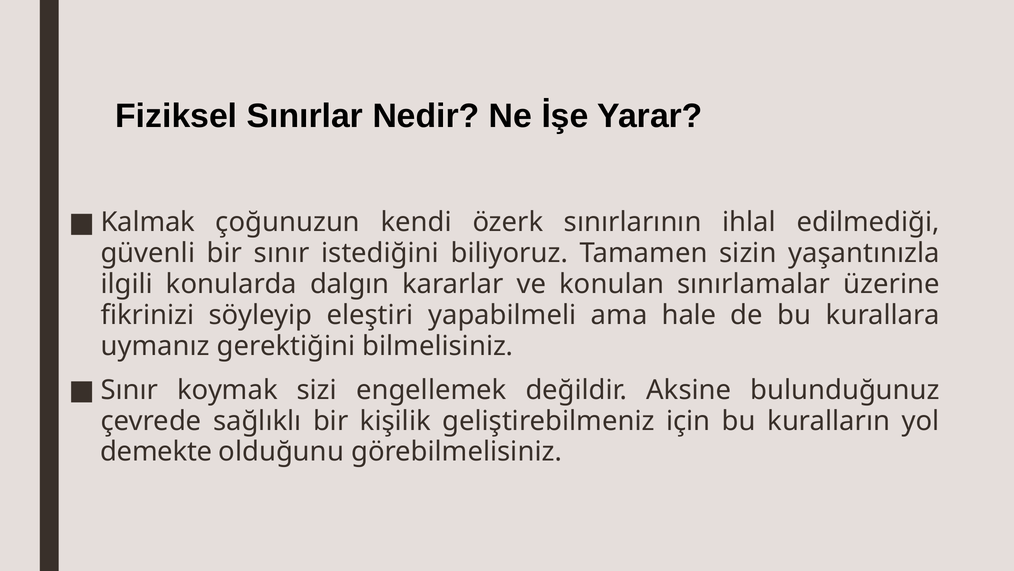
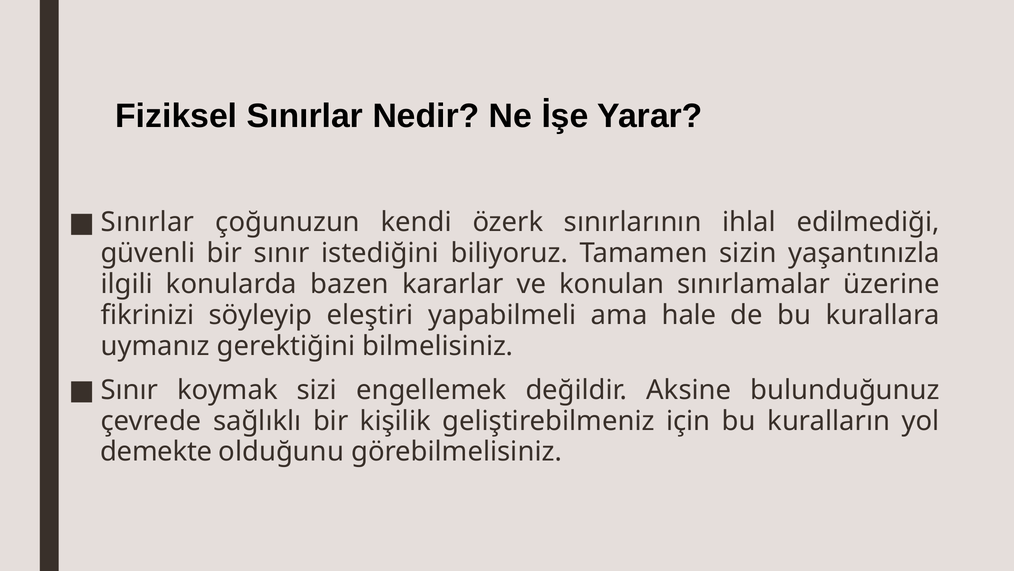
Kalmak: Kalmak -> Sınırlar (148, 222)
dalgın: dalgın -> bazen (349, 284)
